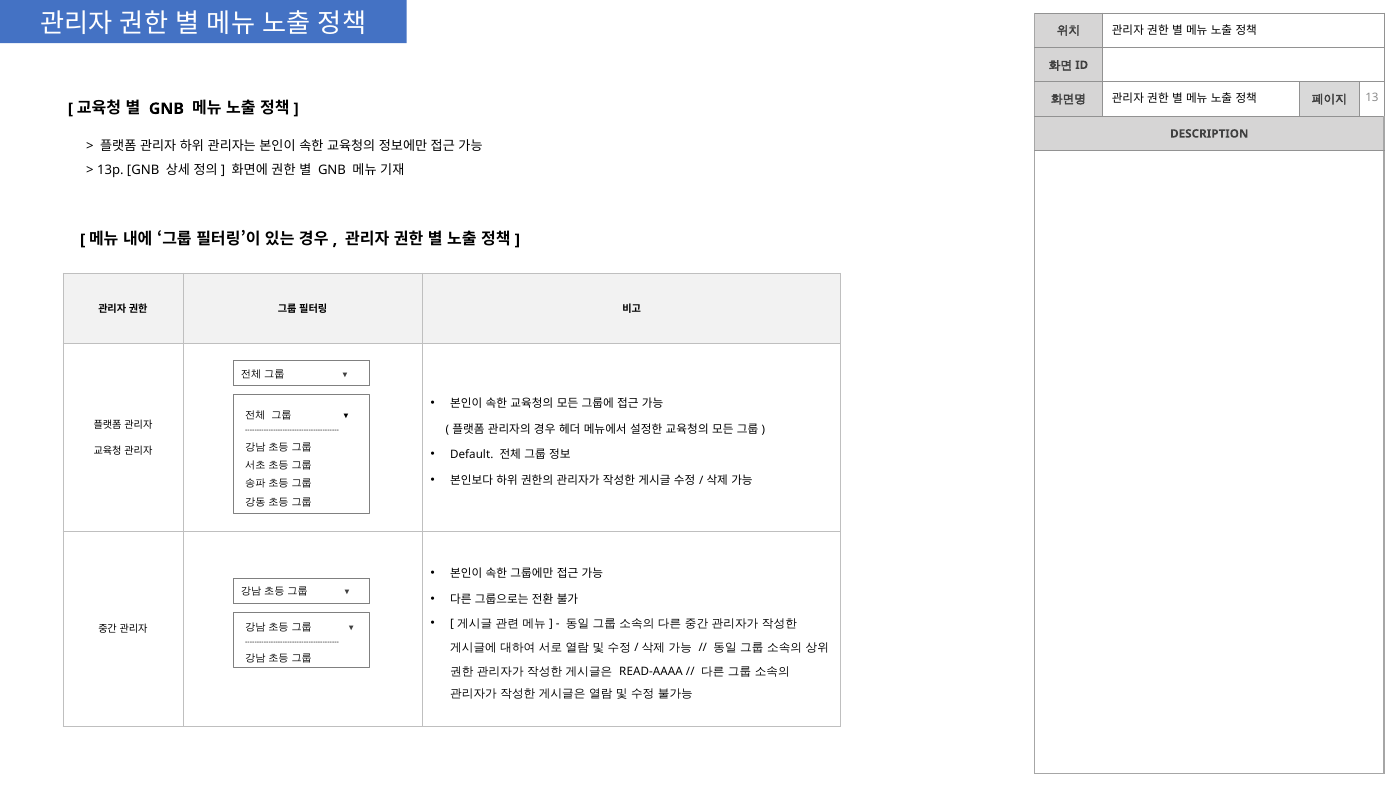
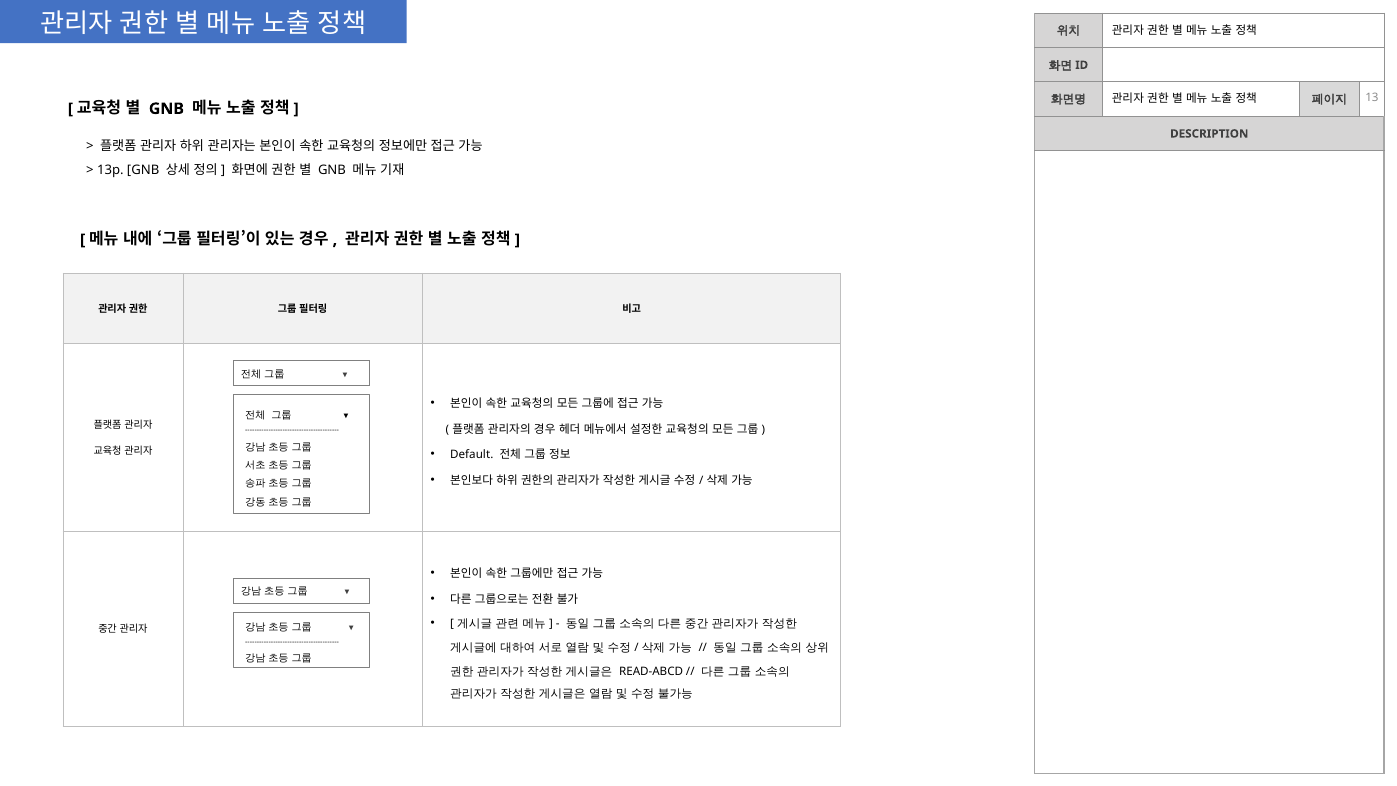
READ-AAAA: READ-AAAA -> READ-ABCD (651, 672)
